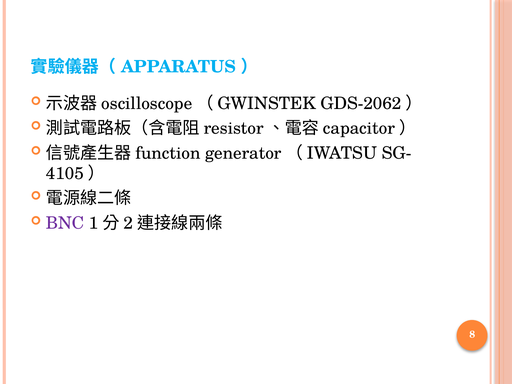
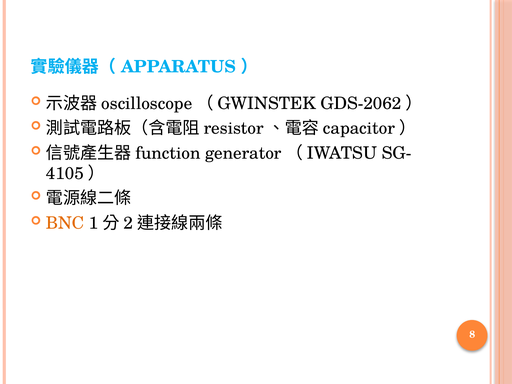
BNC colour: purple -> orange (65, 223)
